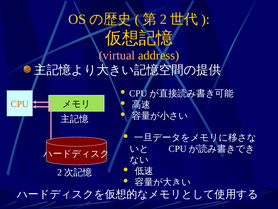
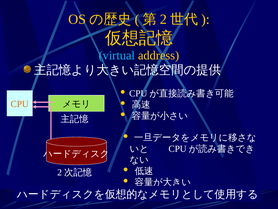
virtual colour: pink -> light blue (117, 55)
